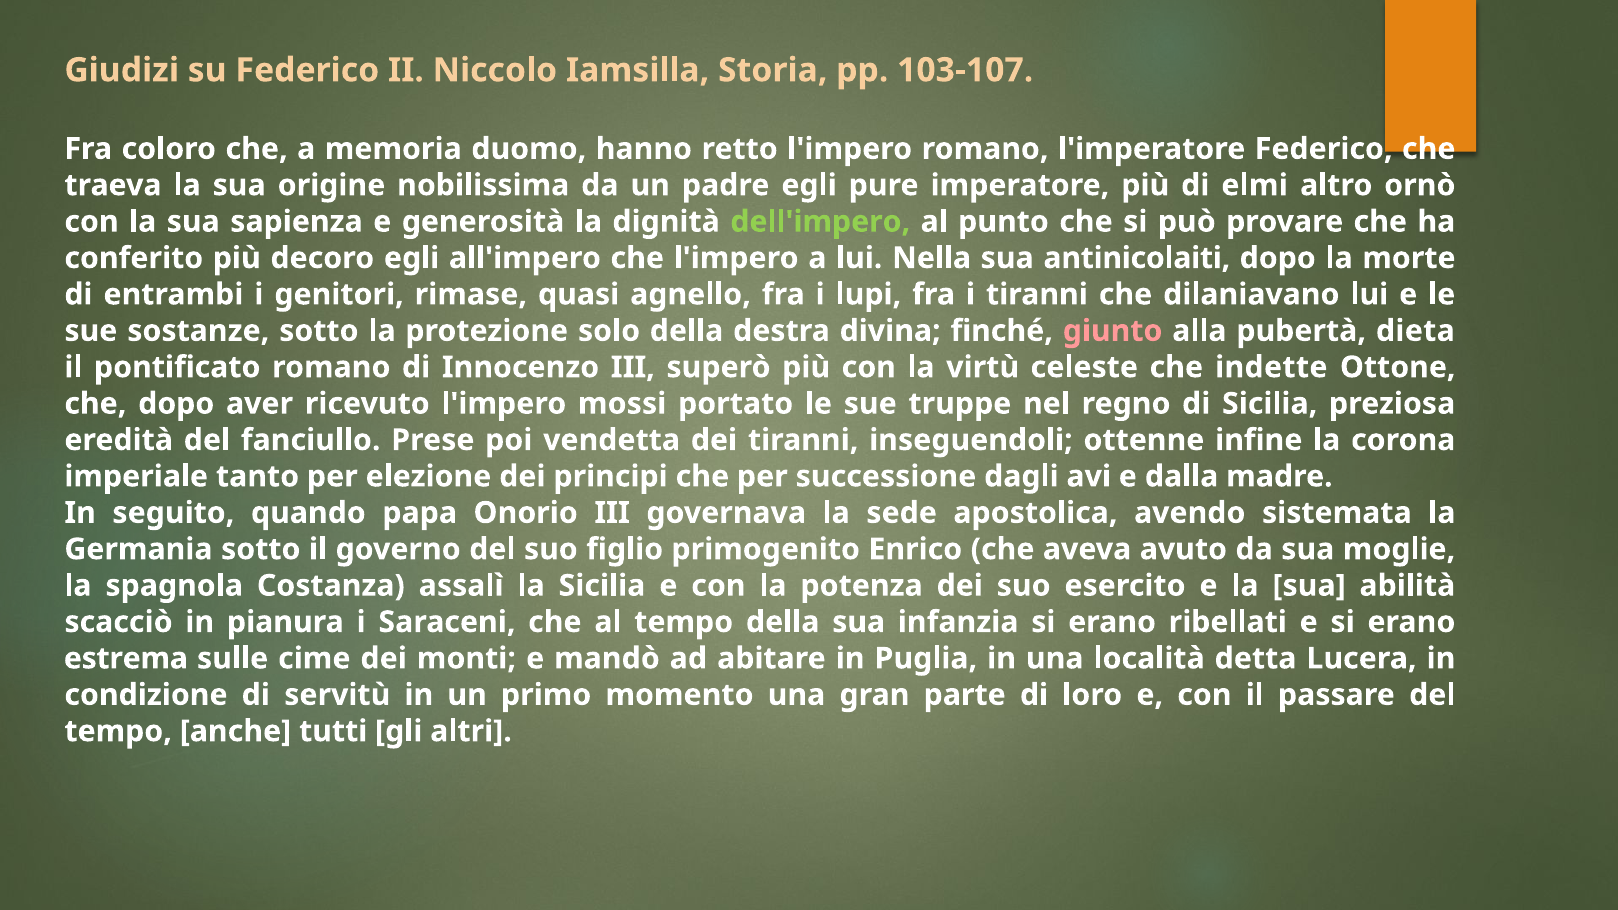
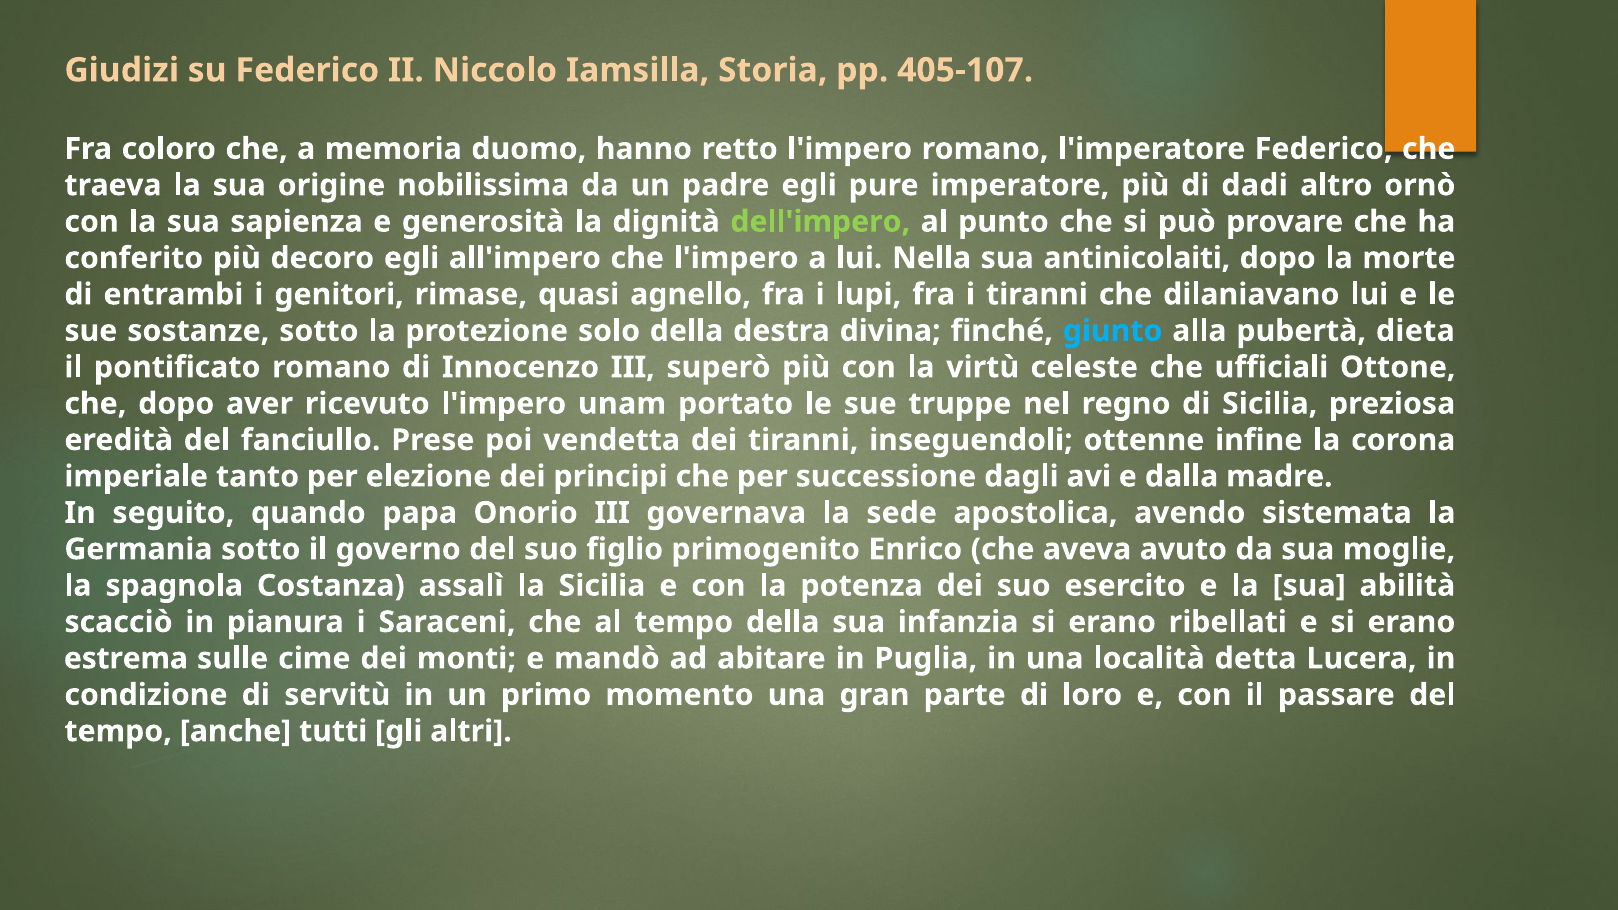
103-107: 103-107 -> 405-107 (965, 70)
elmi: elmi -> dadi (1255, 185)
giunto colour: pink -> light blue (1113, 331)
indette: indette -> ufficiali (1271, 367)
mossi: mossi -> unam (622, 404)
